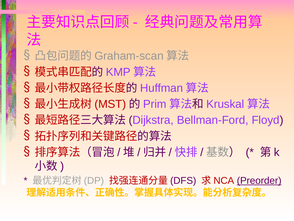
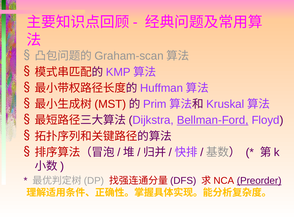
Bellman-Ford underline: none -> present (213, 120)
